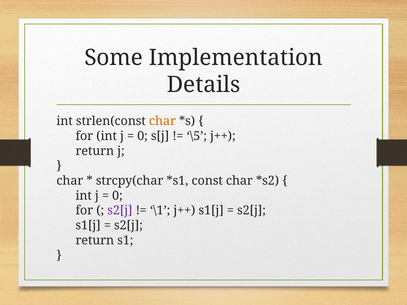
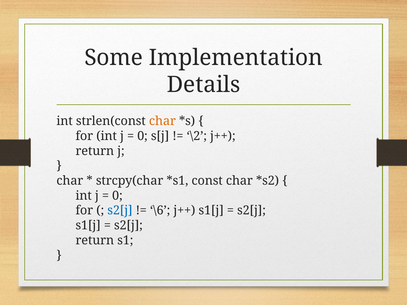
\5: \5 -> \2 (197, 136)
s2[j colour: purple -> blue (120, 211)
\1: \1 -> \6 (160, 211)
